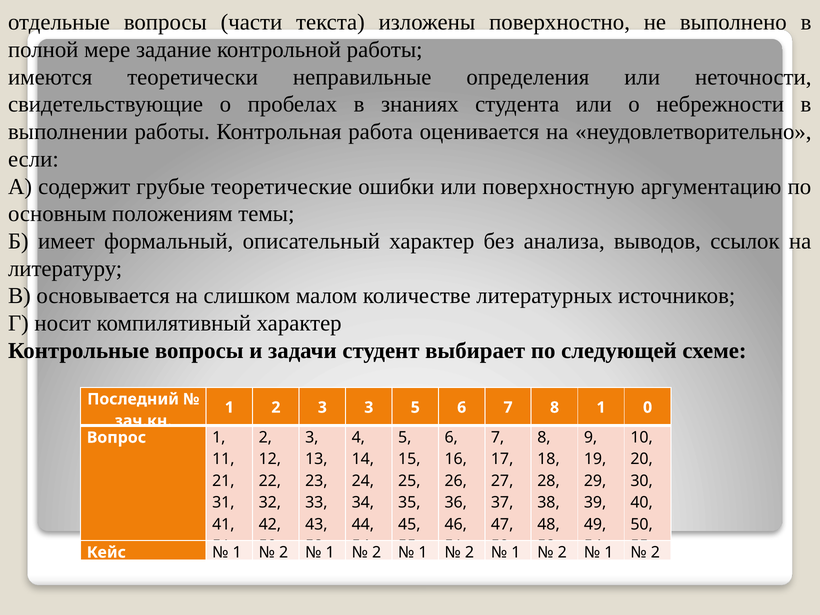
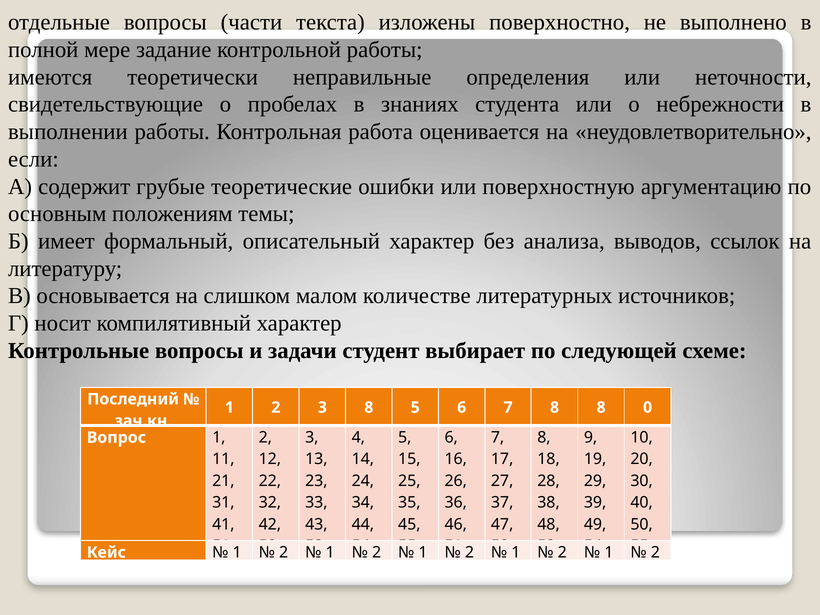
3 3: 3 -> 8 (369, 407)
8 1: 1 -> 8 (601, 407)
